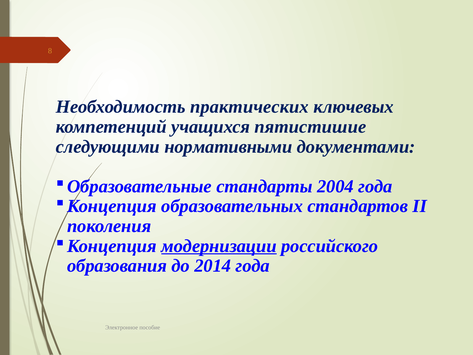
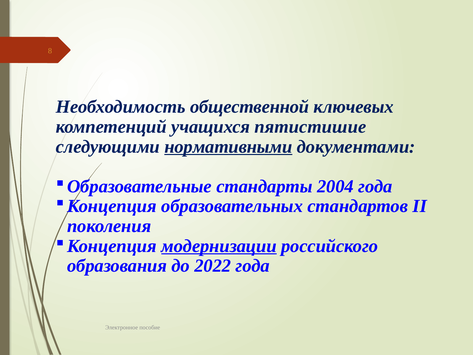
практических: практических -> общественной (250, 107)
нормативными underline: none -> present (228, 146)
2014: 2014 -> 2022 (213, 266)
